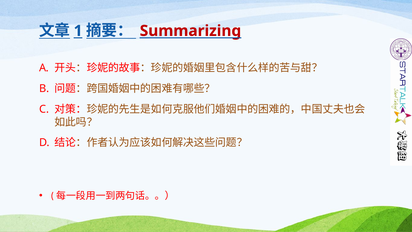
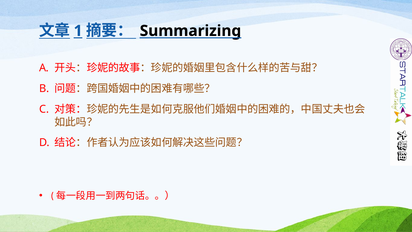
Summarizing colour: red -> black (190, 31)
